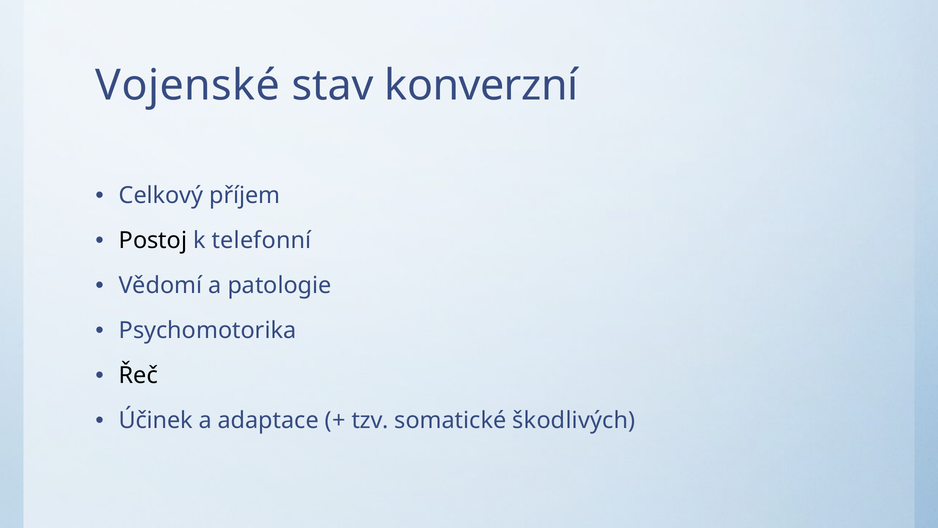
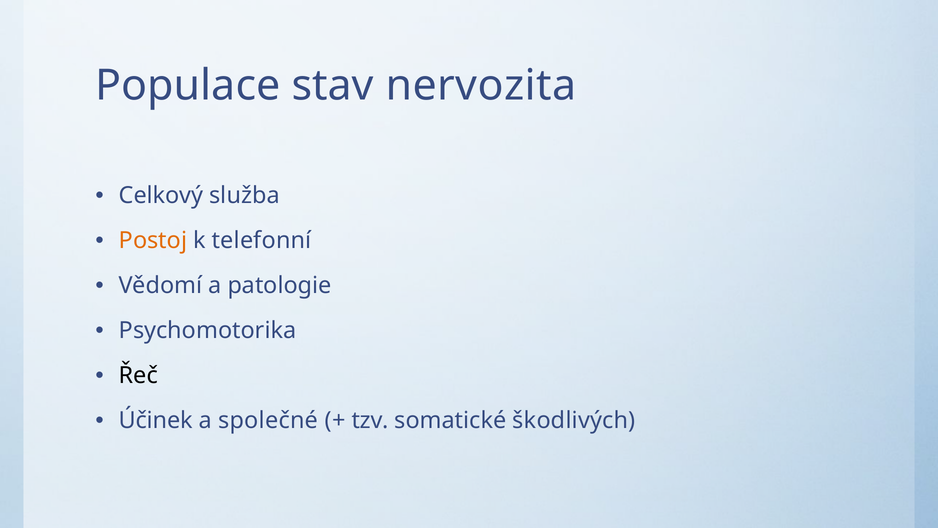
Vojenské: Vojenské -> Populace (188, 86)
konverzní: konverzní -> nervozita (481, 86)
příjem: příjem -> služba (245, 196)
Postoj colour: black -> orange (153, 241)
adaptace: adaptace -> společné (268, 420)
